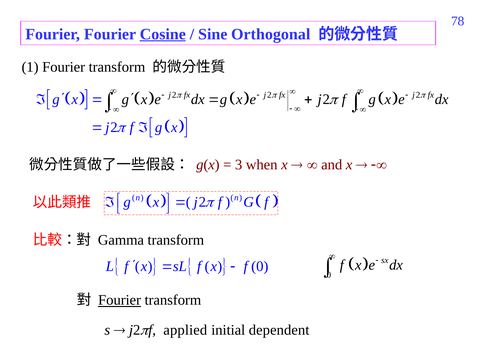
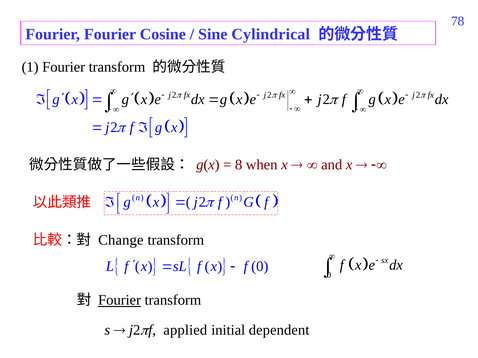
Cosine underline: present -> none (163, 34)
Orthogonal: Orthogonal -> Cylindrical (271, 34)
3: 3 -> 8 (239, 165)
Gamma: Gamma -> Change (121, 240)
